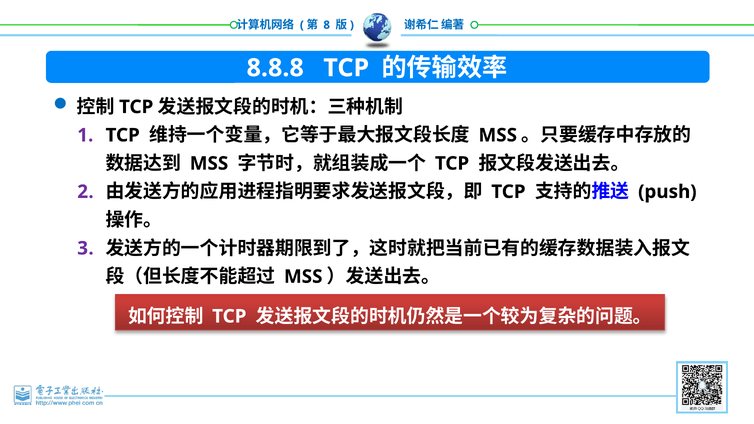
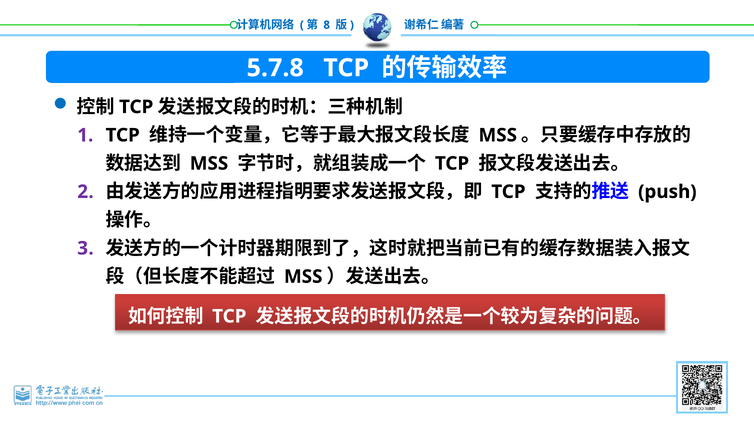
8.8.8: 8.8.8 -> 5.7.8 (275, 68)
